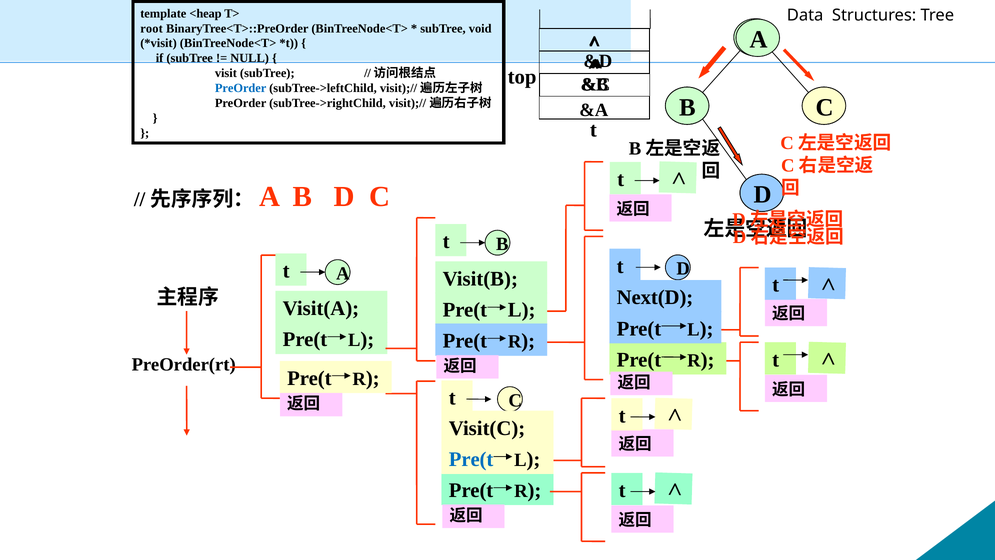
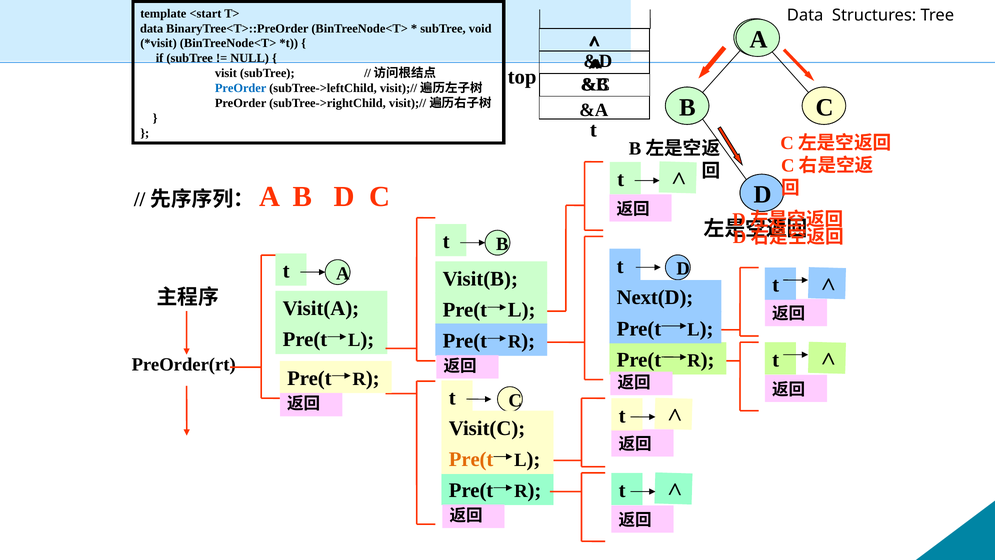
<heap: <heap -> <start (205, 13)
root: root -> data (152, 28)
Pre(t colour: blue -> orange (471, 459)
